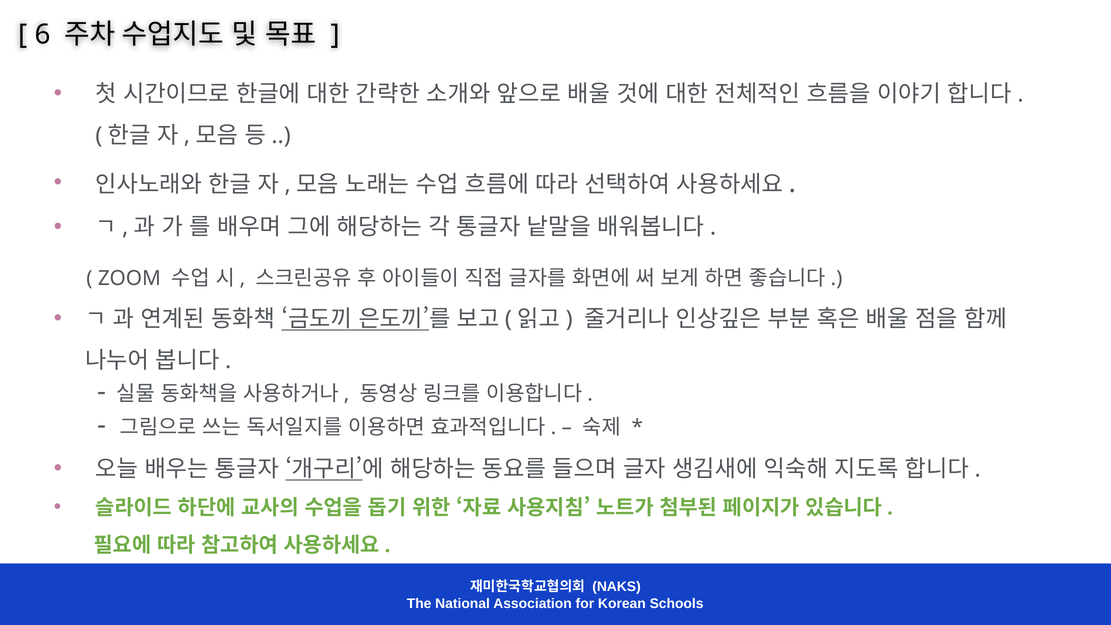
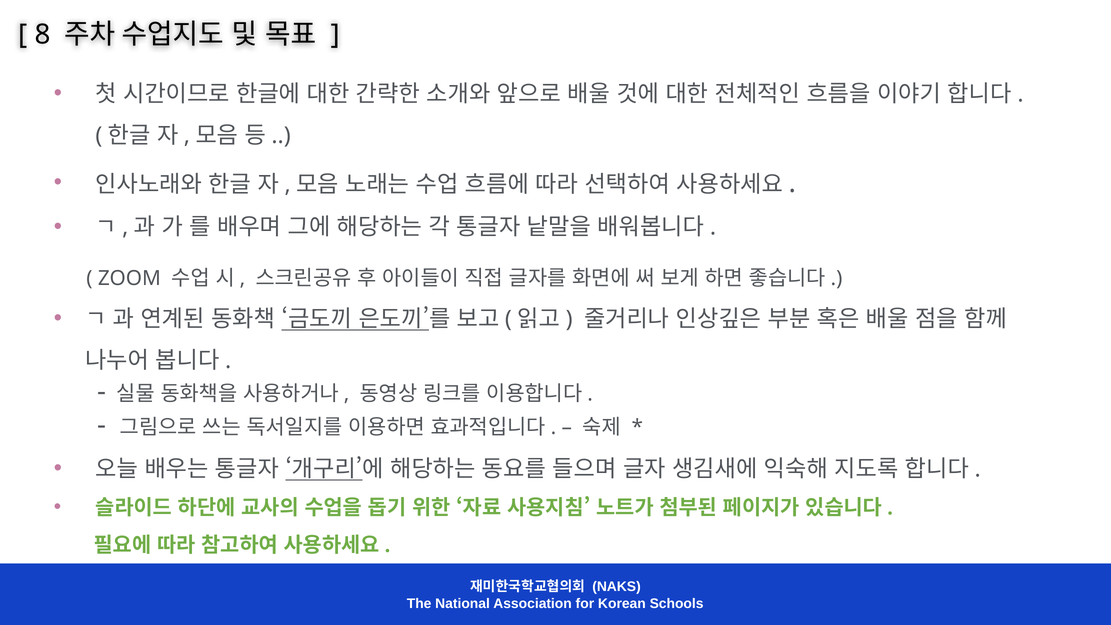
6: 6 -> 8 (43, 35)
